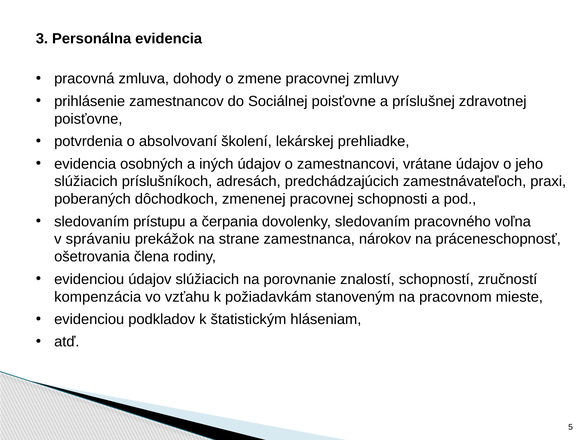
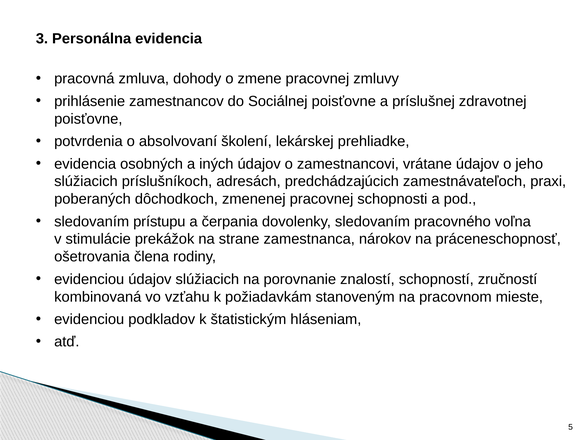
správaniu: správaniu -> stimulácie (98, 239)
kompenzácia: kompenzácia -> kombinovaná (98, 297)
